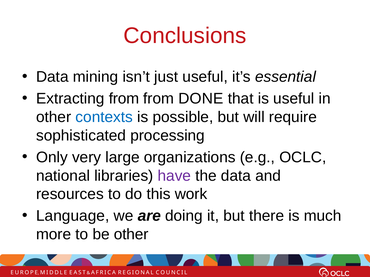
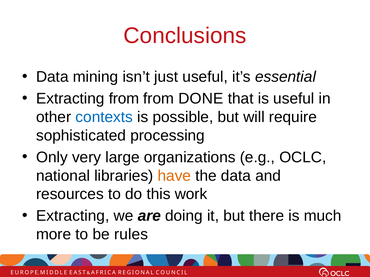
have colour: purple -> orange (174, 176)
Language: Language -> Extracting (73, 216)
be other: other -> rules (131, 235)
